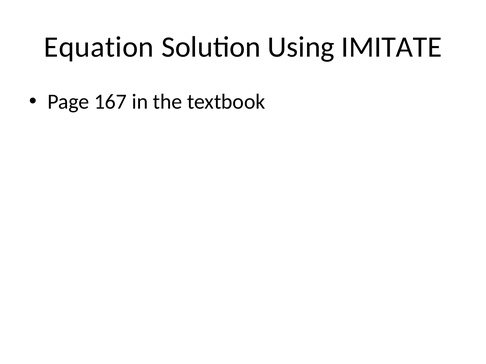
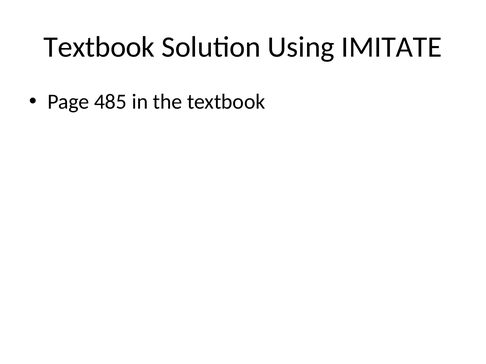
Equation: Equation -> Textbook (99, 47)
167: 167 -> 485 (110, 102)
